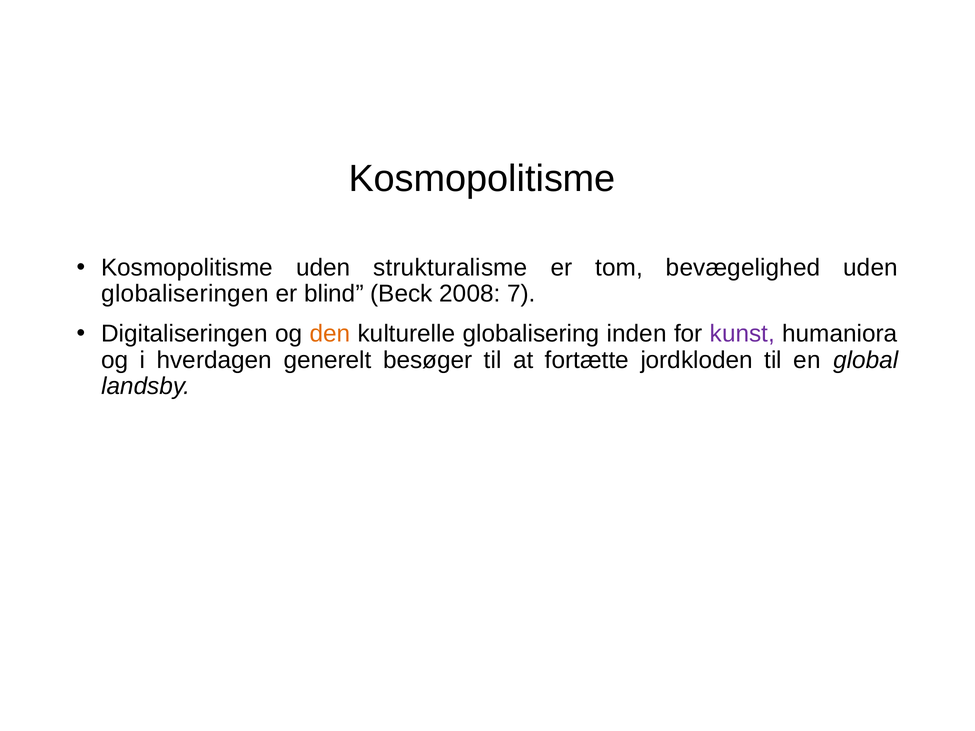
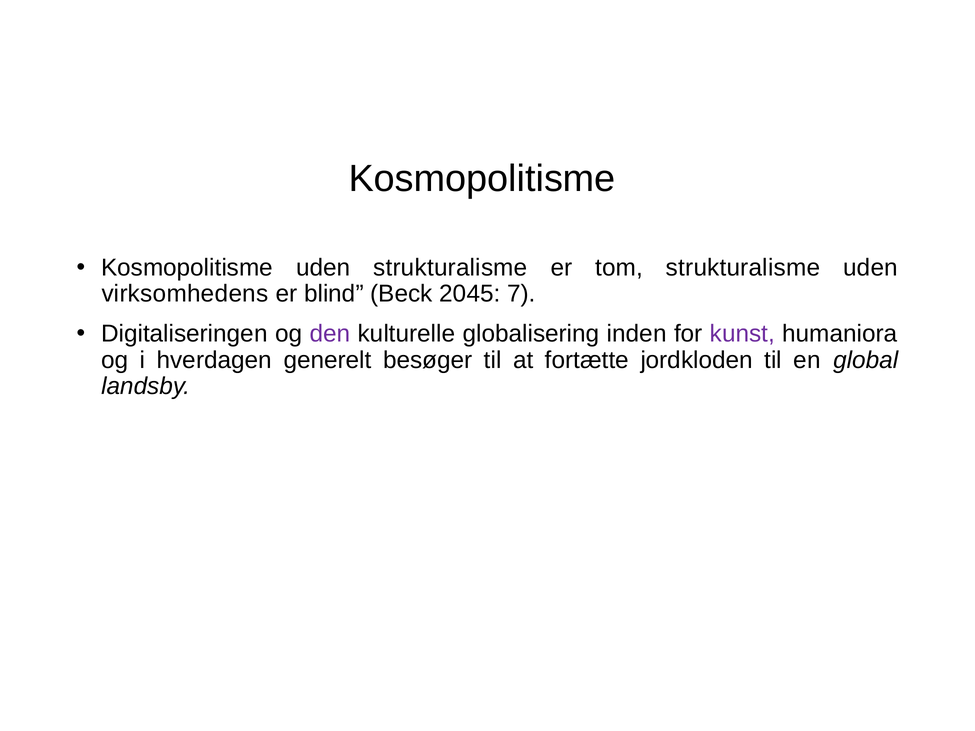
tom bevægelighed: bevægelighed -> strukturalisme (743, 268)
globaliseringen: globaliseringen -> virksomhedens (185, 294)
2008: 2008 -> 2045 (470, 294)
den colour: orange -> purple (330, 334)
